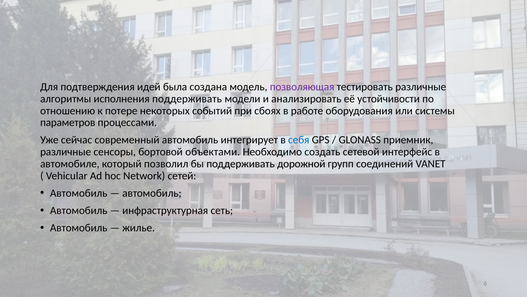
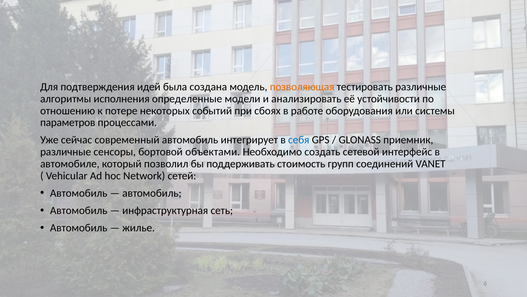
позволяющая colour: purple -> orange (302, 87)
исполнения поддерживать: поддерживать -> определенные (187, 99)
дорожной: дорожной -> стоимость (301, 163)
